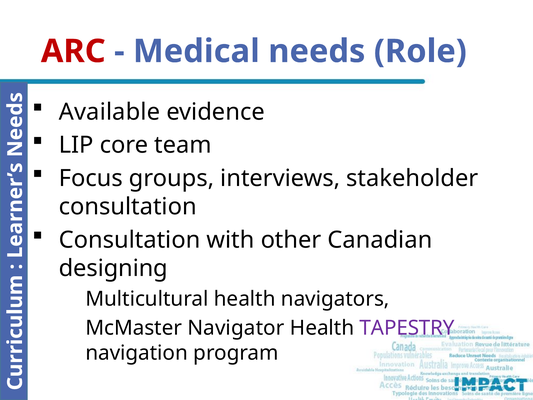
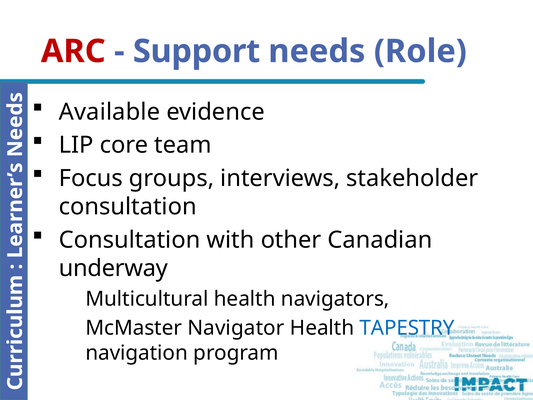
Medical: Medical -> Support (197, 51)
designing: designing -> underway (113, 268)
TAPESTRY colour: purple -> blue (407, 328)
